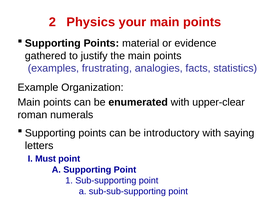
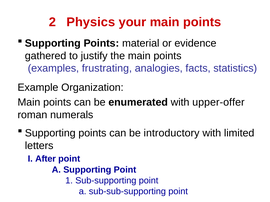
upper-clear: upper-clear -> upper-offer (218, 102)
saying: saying -> limited (239, 133)
Must: Must -> After (46, 159)
